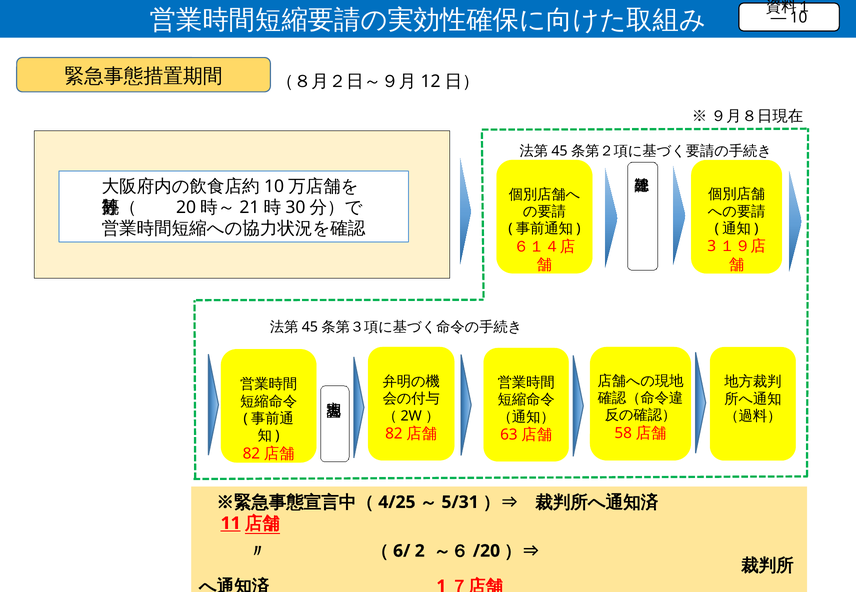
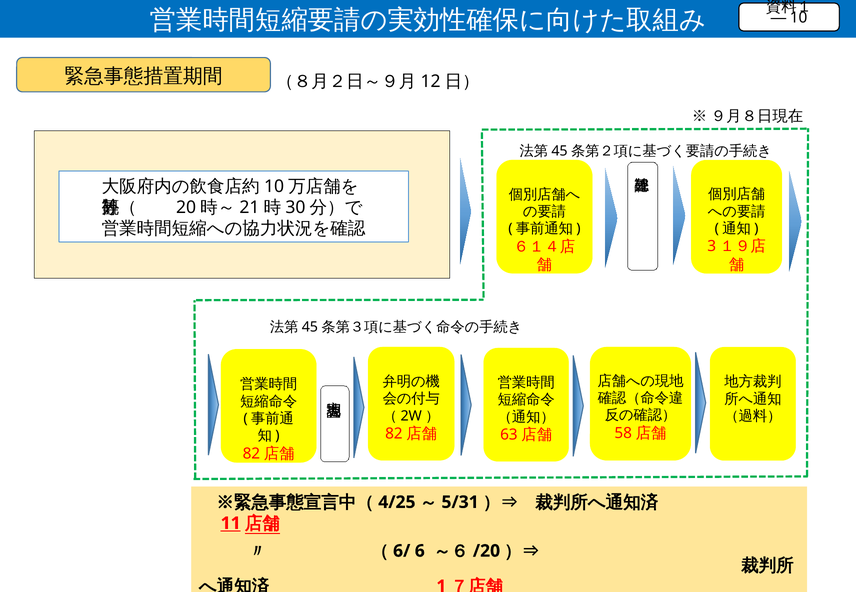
2: 2 -> 6 (420, 552)
